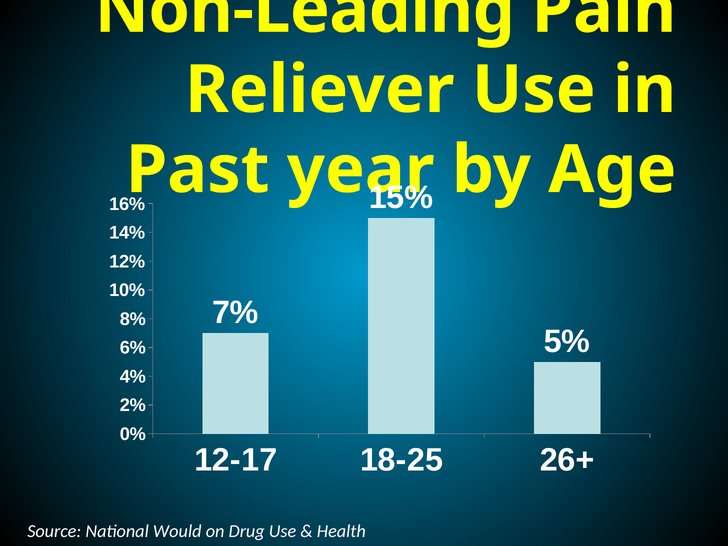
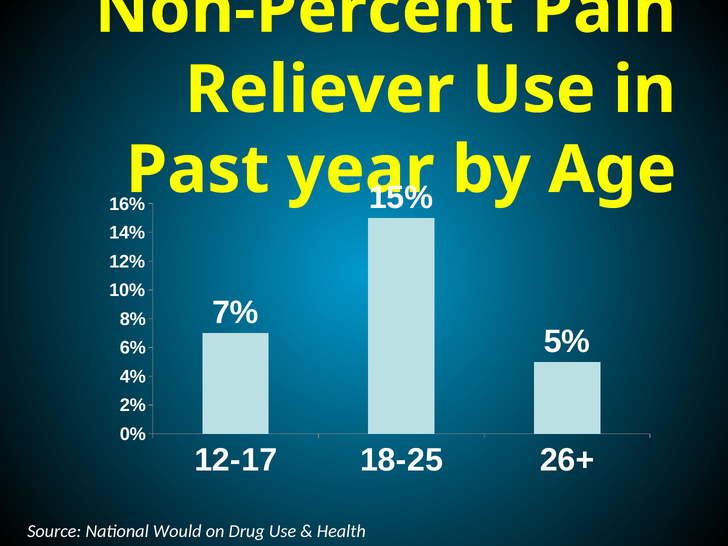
Non-Leading: Non-Leading -> Non-Percent (304, 10)
